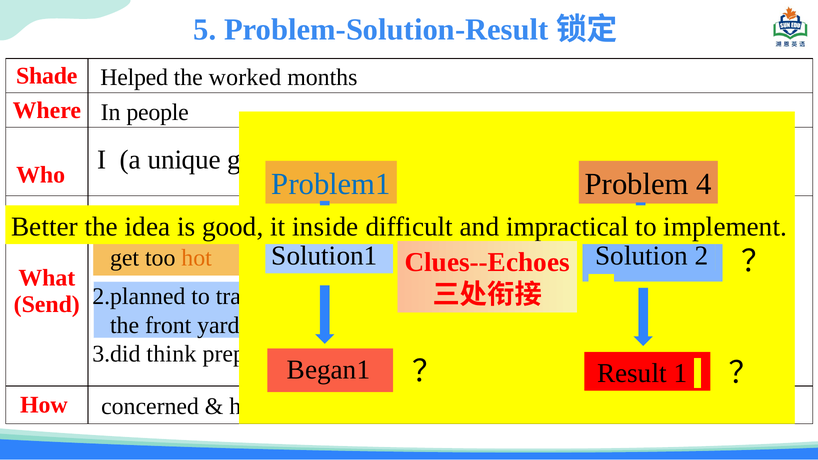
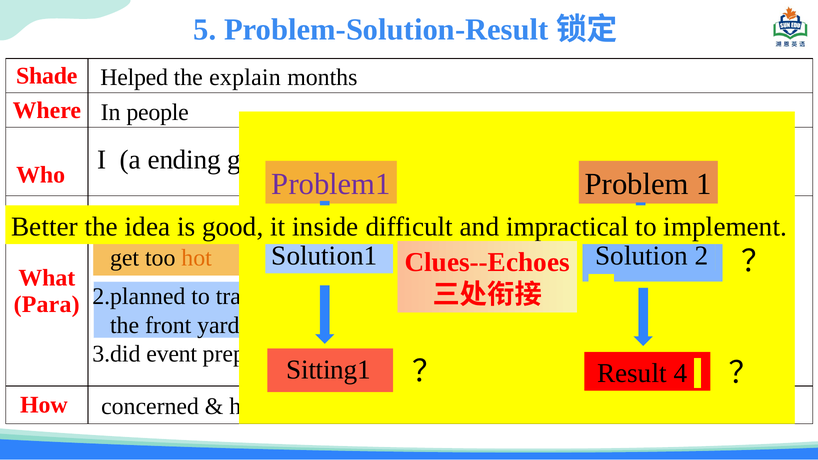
the worked: worked -> explain (245, 77)
unique: unique -> ending (184, 160)
Problem1 colour: blue -> purple (331, 184)
4: 4 -> 1 (704, 184)
Send: Send -> Para (47, 304)
think: think -> event (172, 354)
Began1: Began1 -> Sitting1 (329, 370)
1: 1 -> 4 (680, 373)
